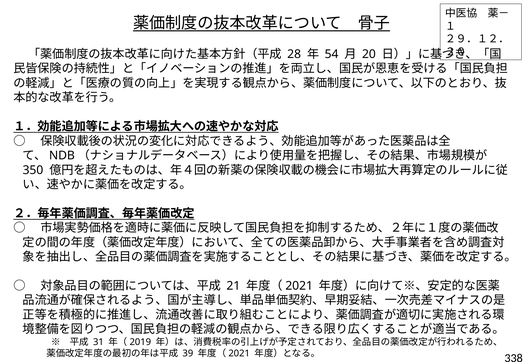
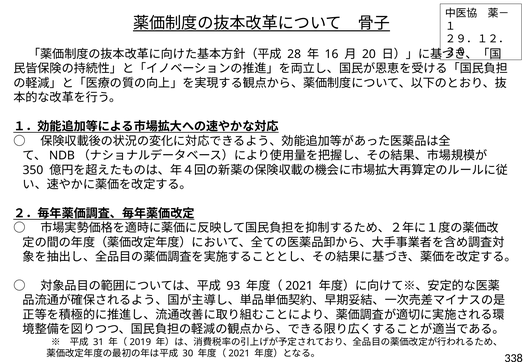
54: 54 -> 16 (332, 54)
21: 21 -> 93 (233, 286)
39: 39 -> 30 (188, 353)
